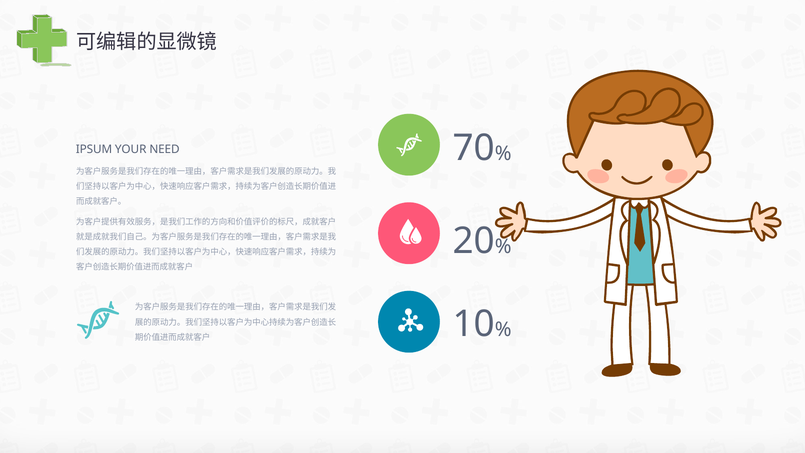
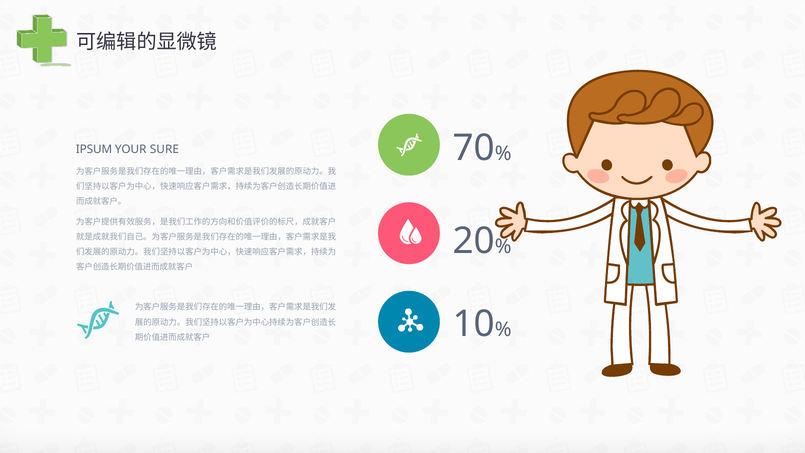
NEED: NEED -> SURE (164, 149)
